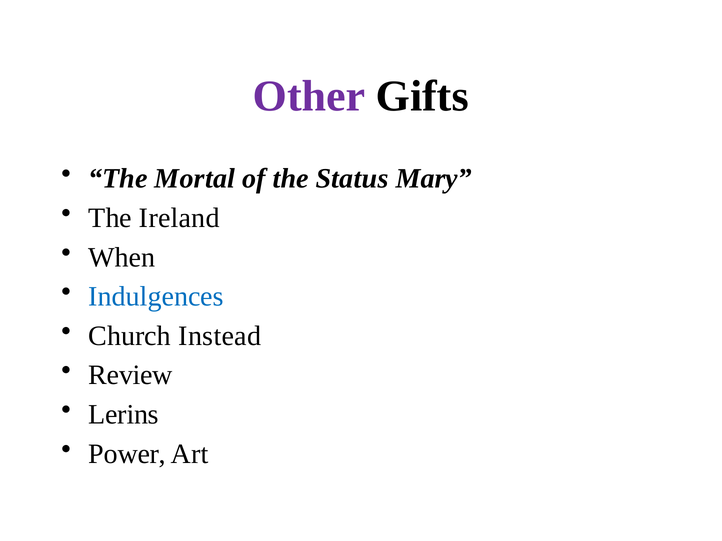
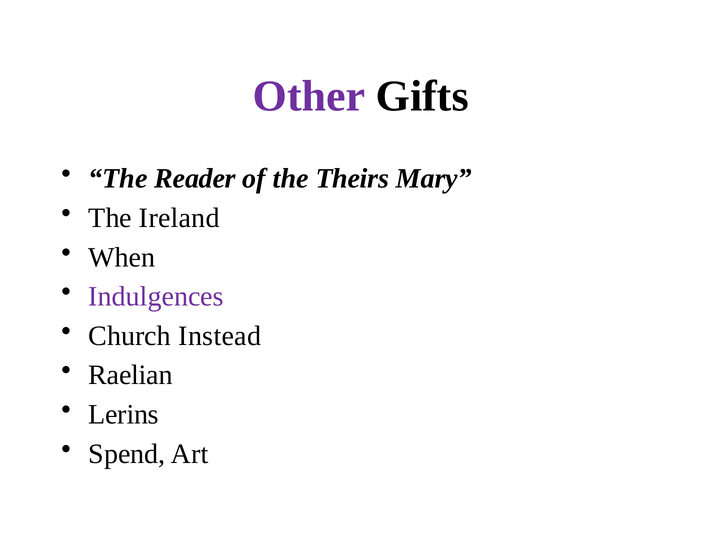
Mortal: Mortal -> Reader (195, 179)
Status: Status -> Theirs (352, 179)
Indulgences colour: blue -> purple (156, 297)
Review: Review -> Raelian (131, 376)
Power: Power -> Spend (127, 454)
